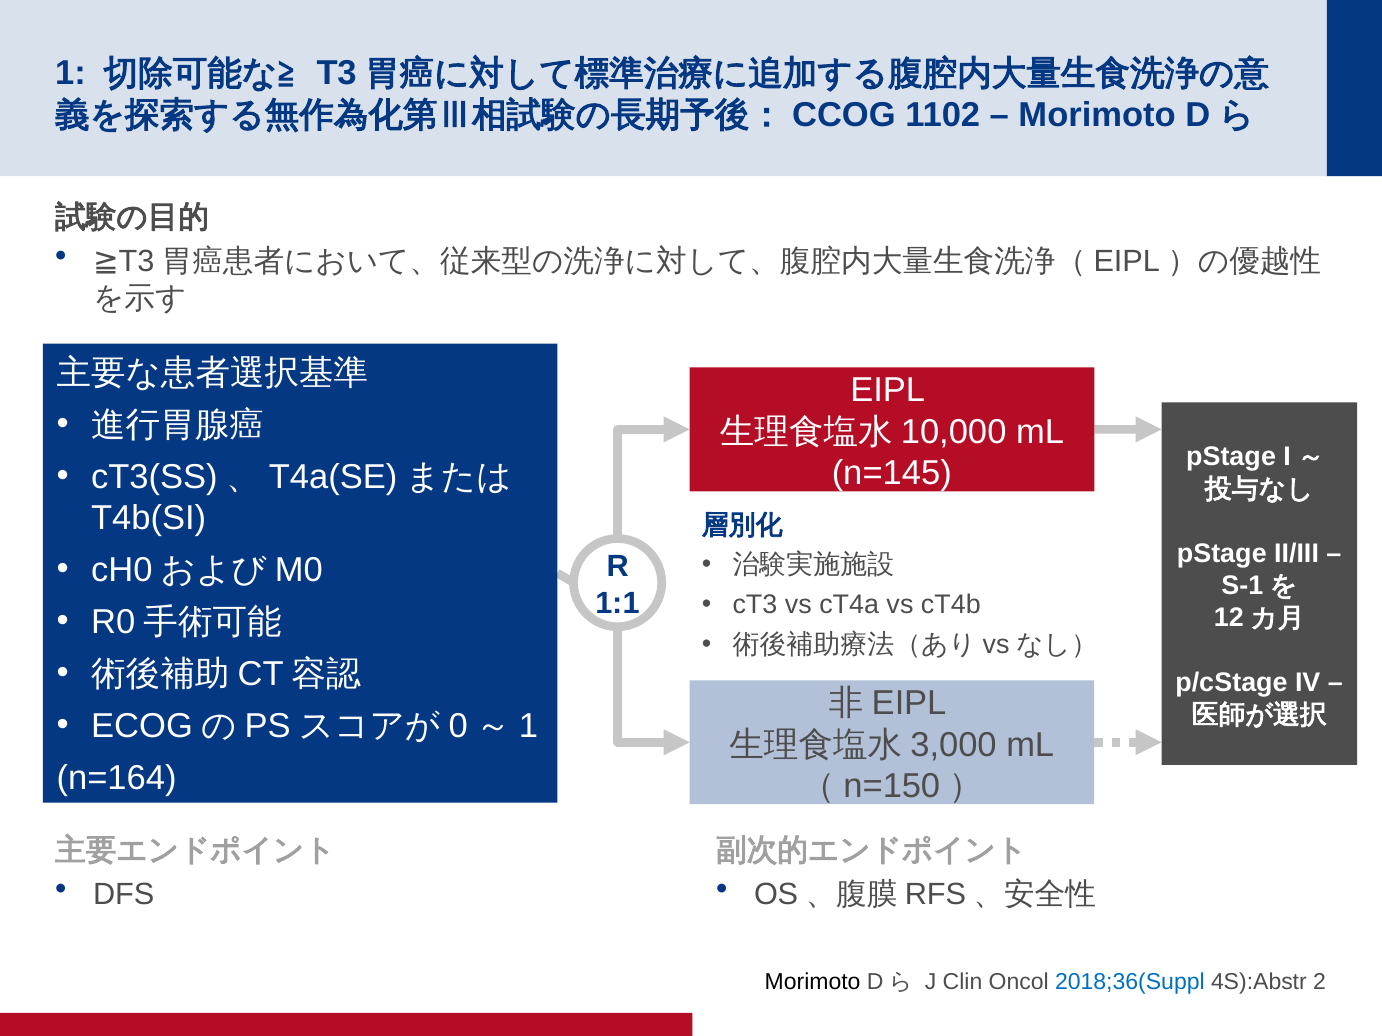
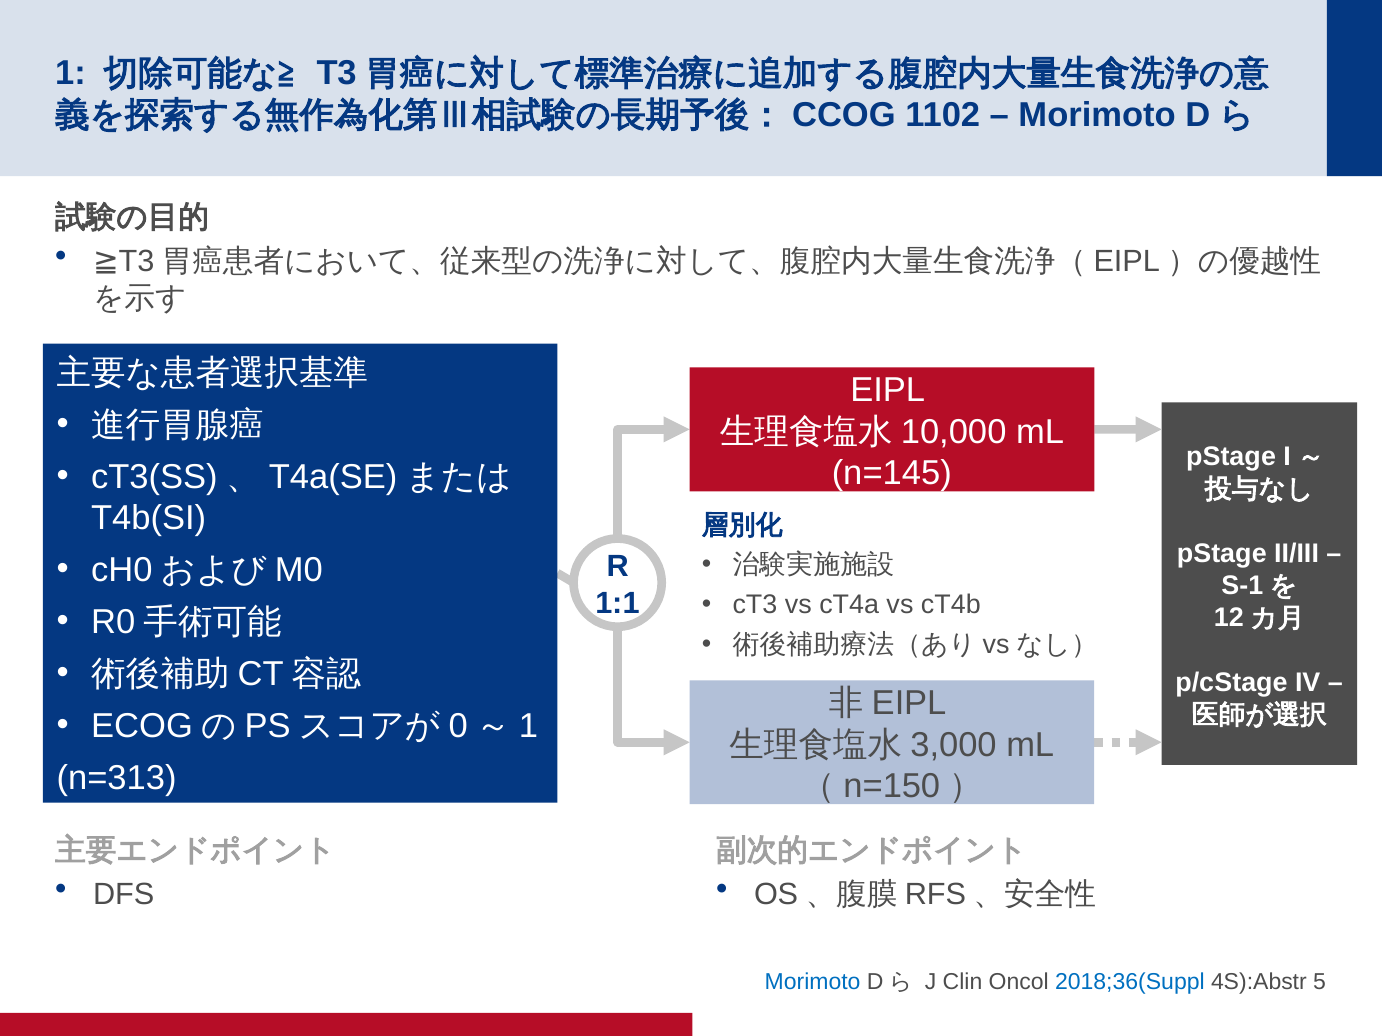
n=164: n=164 -> n=313 (117, 778)
Morimoto colour: black -> blue (813, 983)
2: 2 -> 5 (1320, 983)
